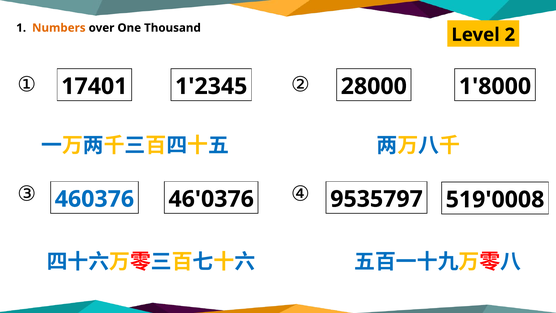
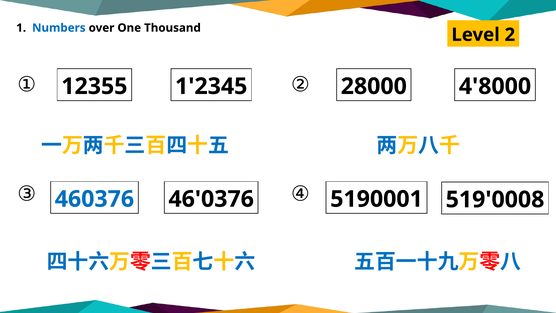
Numbers colour: orange -> blue (59, 28)
17401: 17401 -> 12355 (94, 86)
1'8000: 1'8000 -> 4'8000 (495, 86)
9535797: 9535797 -> 5190001 (377, 199)
